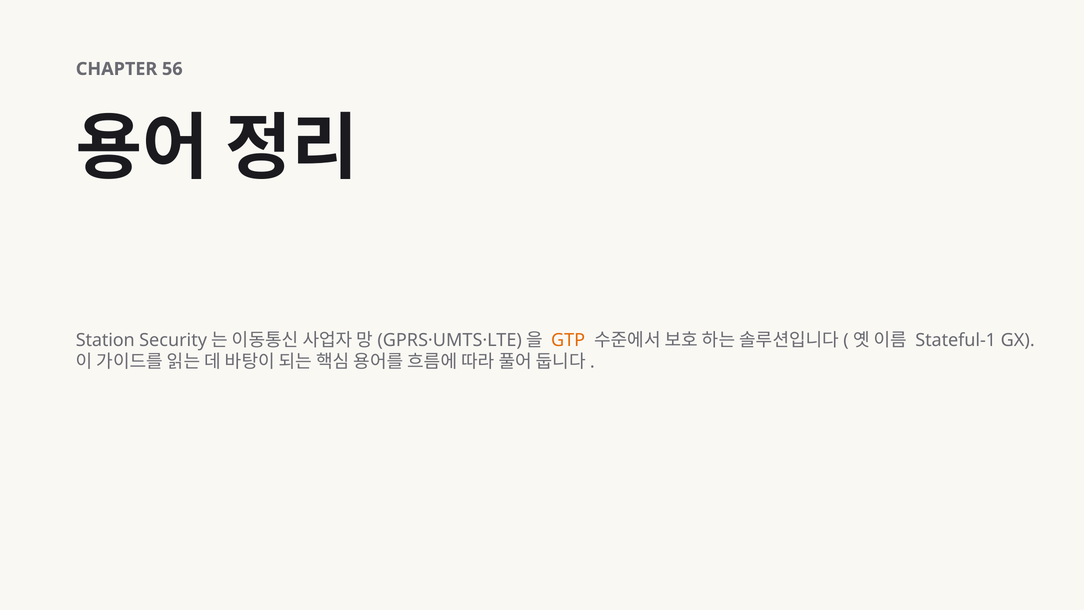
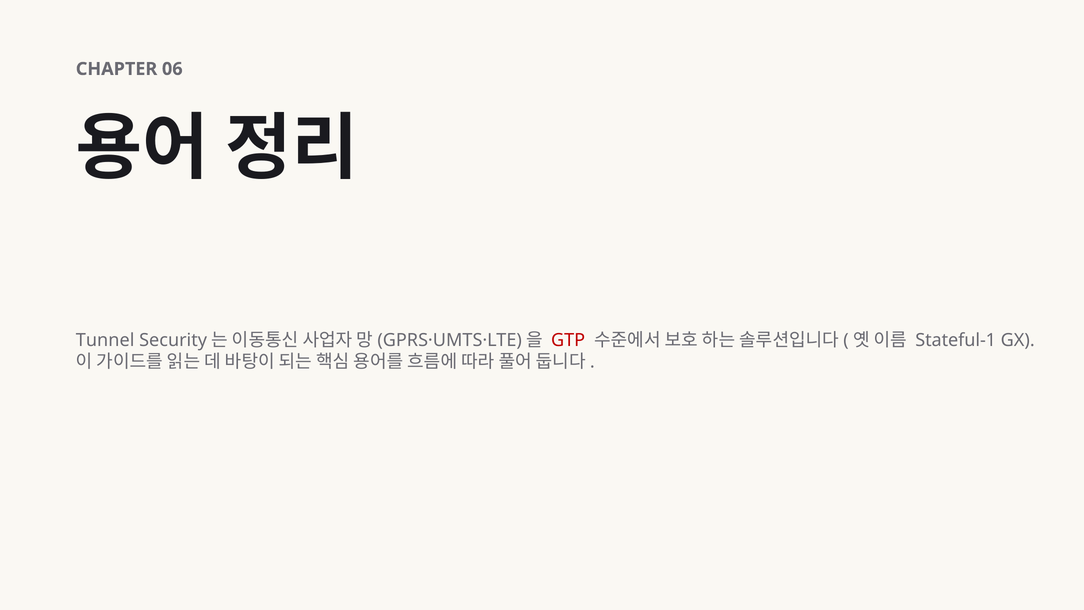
56: 56 -> 06 (172, 69)
Station: Station -> Tunnel (105, 340)
GTP colour: orange -> red (568, 340)
